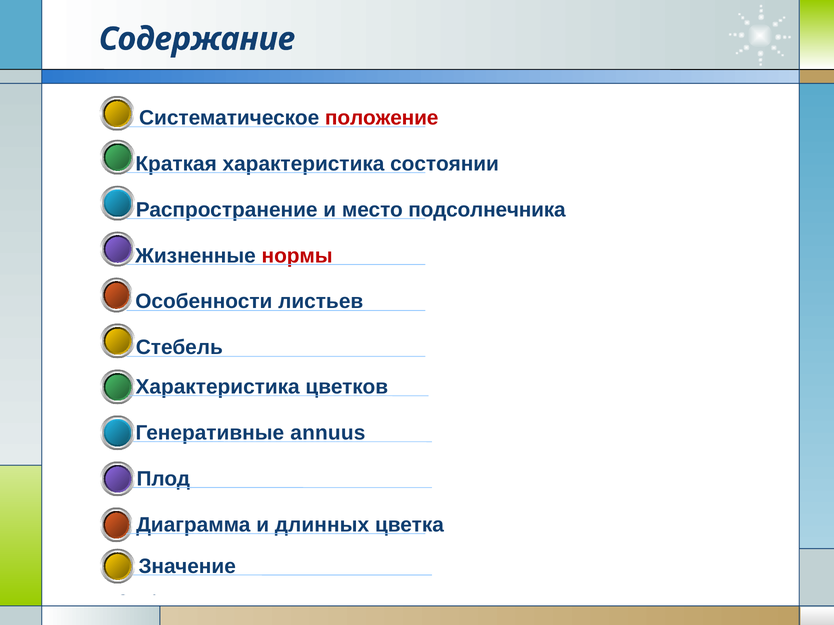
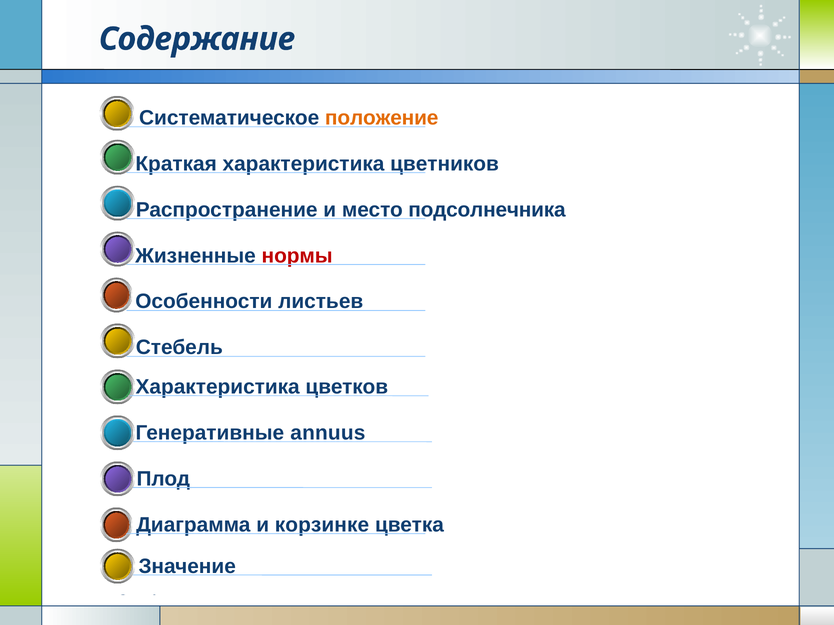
положение colour: red -> orange (382, 118)
состоянии: состоянии -> цветников (445, 164)
длинных: длинных -> корзинке (322, 525)
